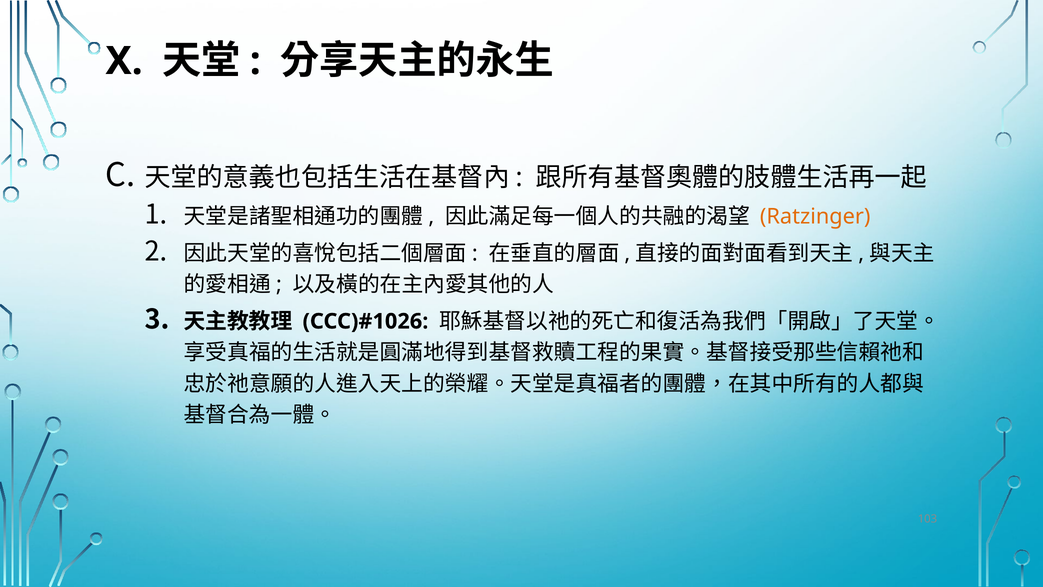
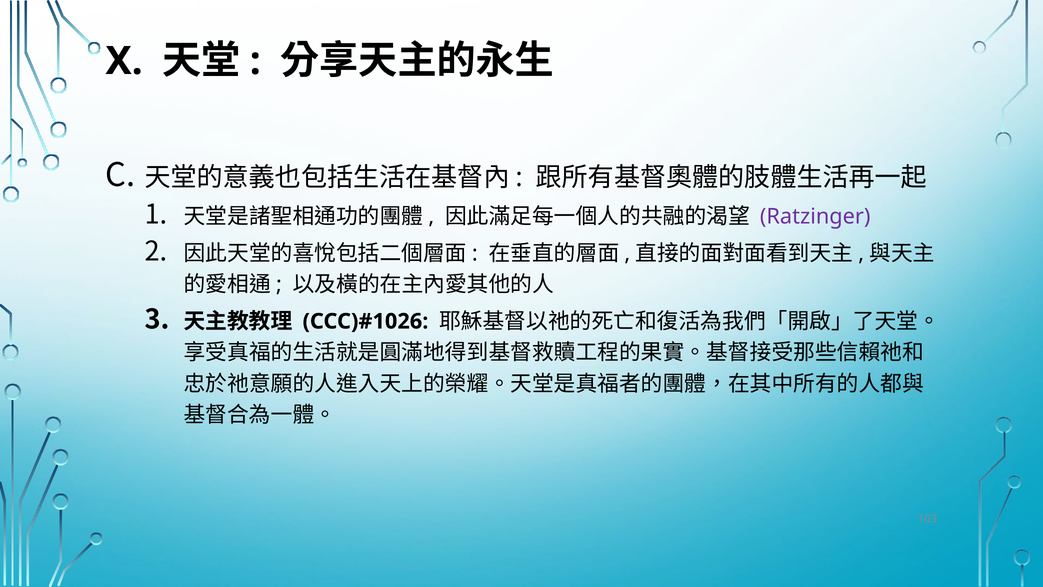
Ratzinger colour: orange -> purple (815, 217)
